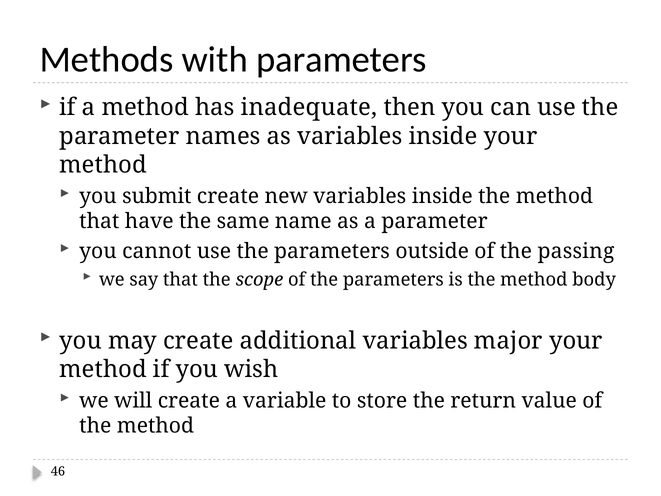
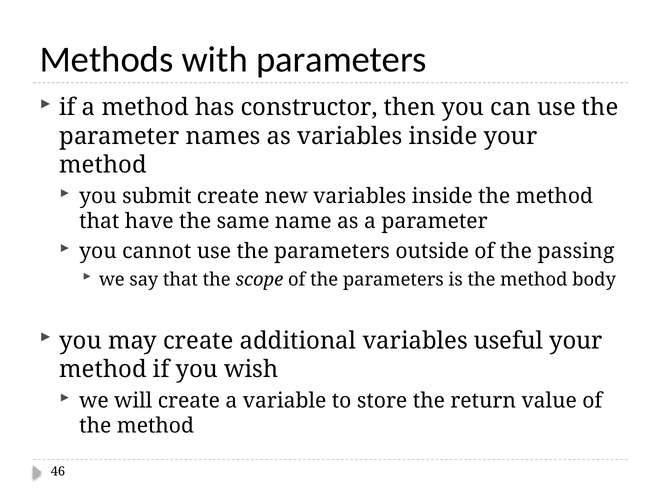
inadequate: inadequate -> constructor (309, 107)
major: major -> useful (508, 340)
